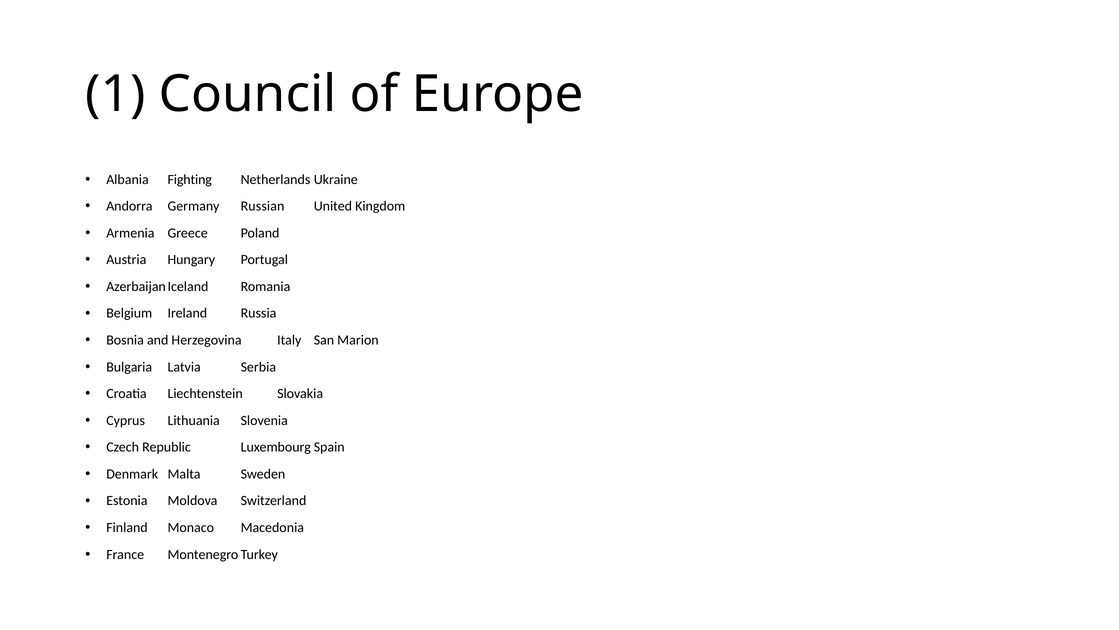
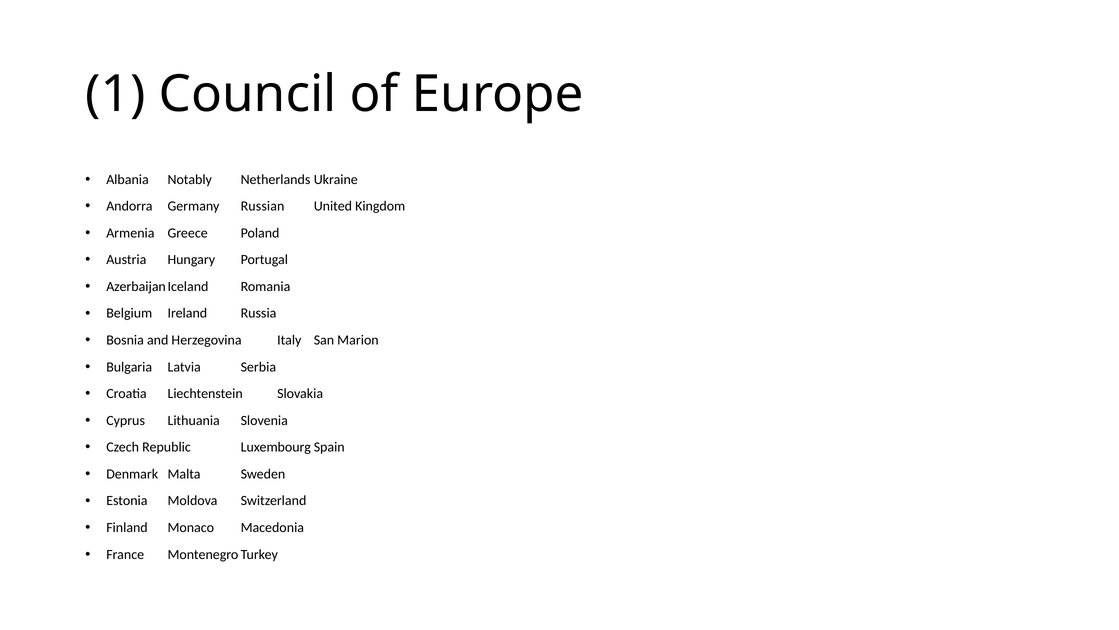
Fighting: Fighting -> Notably (190, 179)
